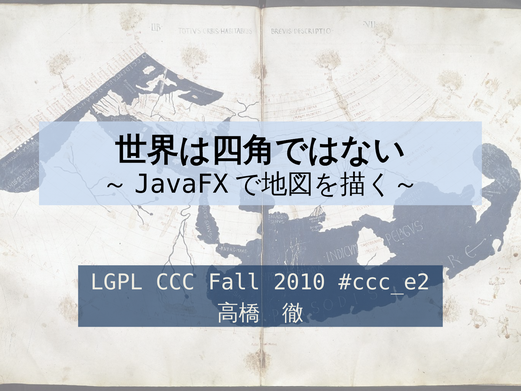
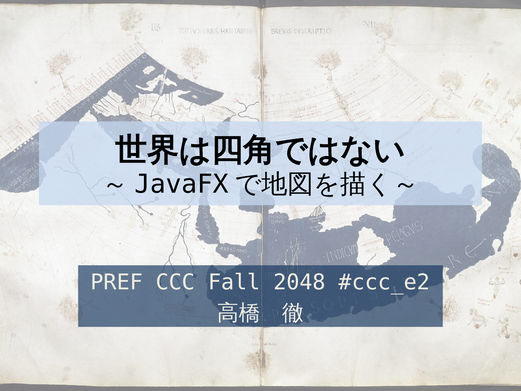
LGPL: LGPL -> PREF (117, 282)
2010: 2010 -> 2048 (299, 282)
